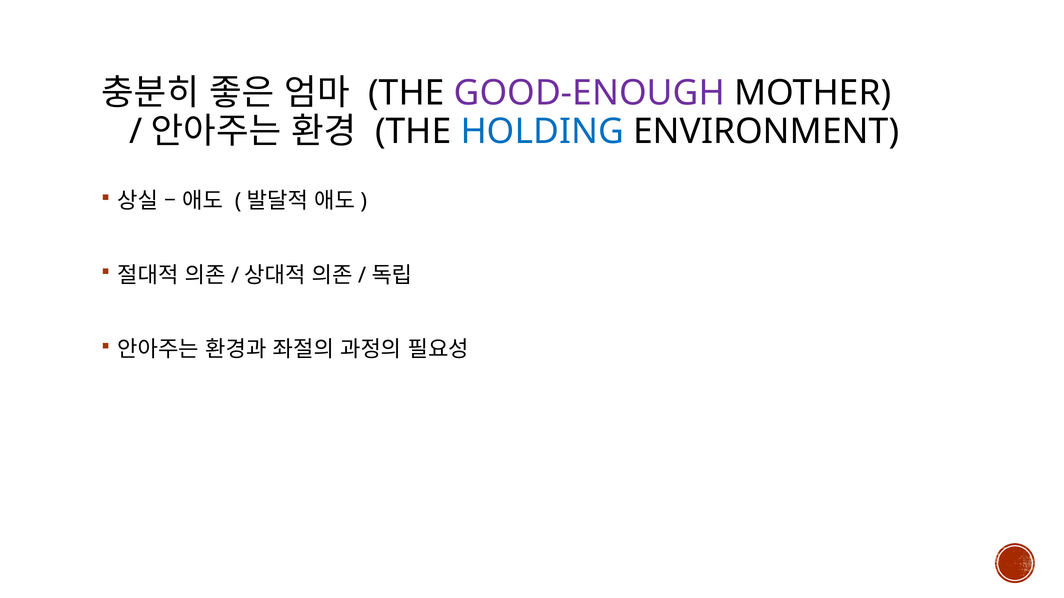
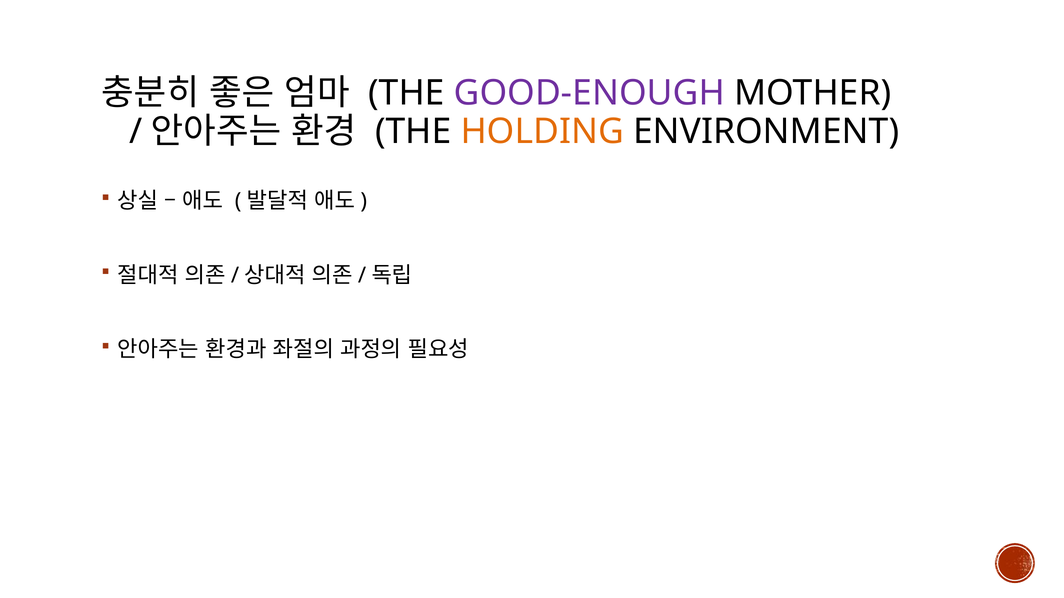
HOLDING colour: blue -> orange (542, 131)
